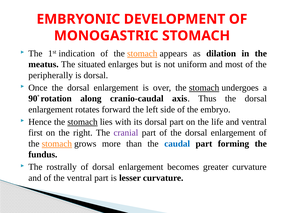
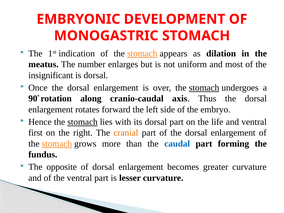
situated: situated -> number (92, 64)
peripherally: peripherally -> insignificant (51, 75)
cranial colour: purple -> orange (126, 133)
rostrally: rostrally -> opposite (62, 167)
